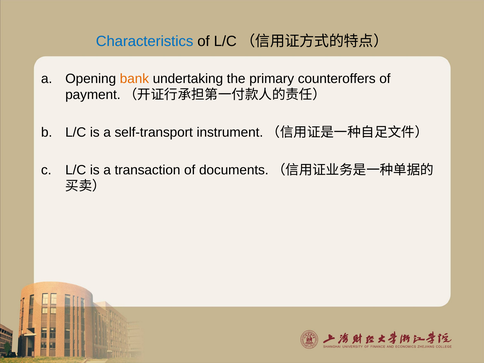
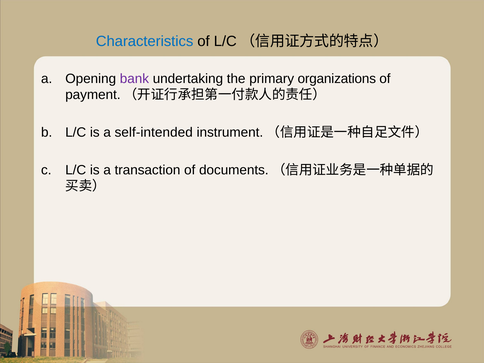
bank colour: orange -> purple (134, 79)
counteroffers: counteroffers -> organizations (337, 79)
self-transport: self-transport -> self-intended (154, 132)
